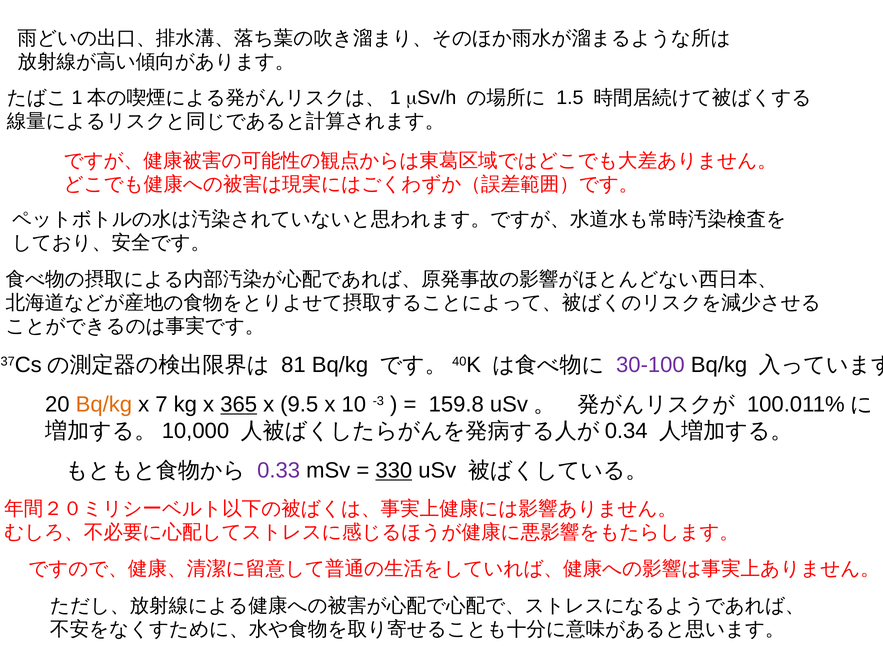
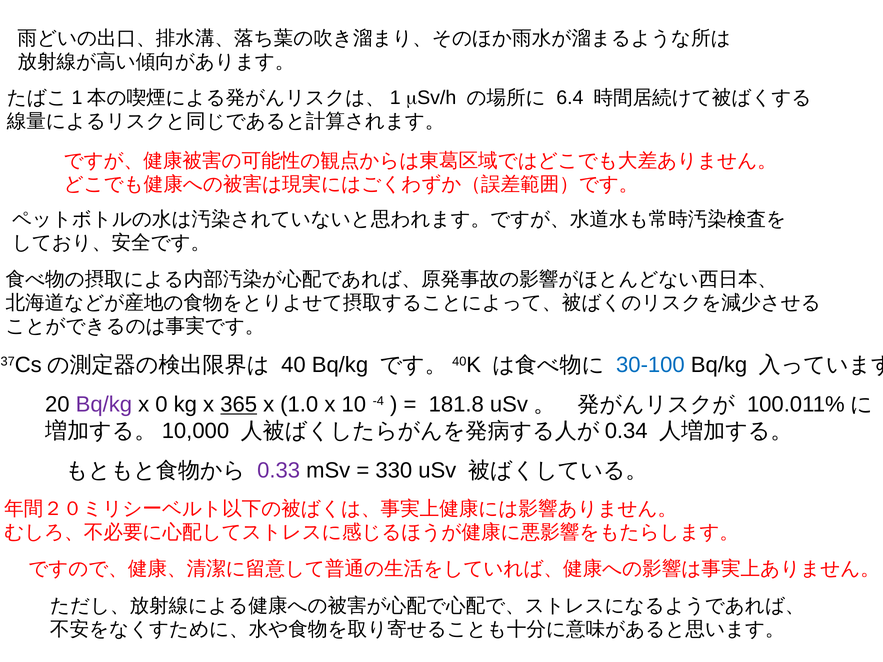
1.5: 1.5 -> 6.4 (570, 98)
81: 81 -> 40 (293, 365)
30-100 colour: purple -> blue (650, 365)
Bq/kg colour: orange -> purple (104, 405)
7: 7 -> 0 (161, 405)
9.5: 9.5 -> 1.0 (299, 405)
-3: -3 -> -4 (378, 401)
159.8: 159.8 -> 181.8 (456, 405)
330 underline: present -> none (394, 471)
